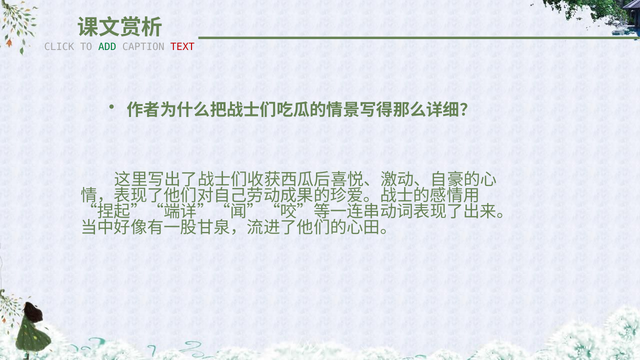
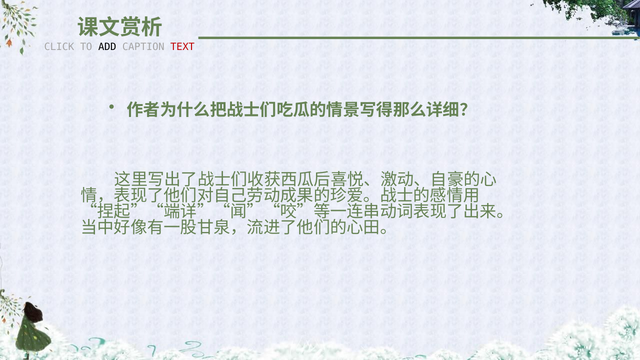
ADD colour: green -> black (107, 47)
